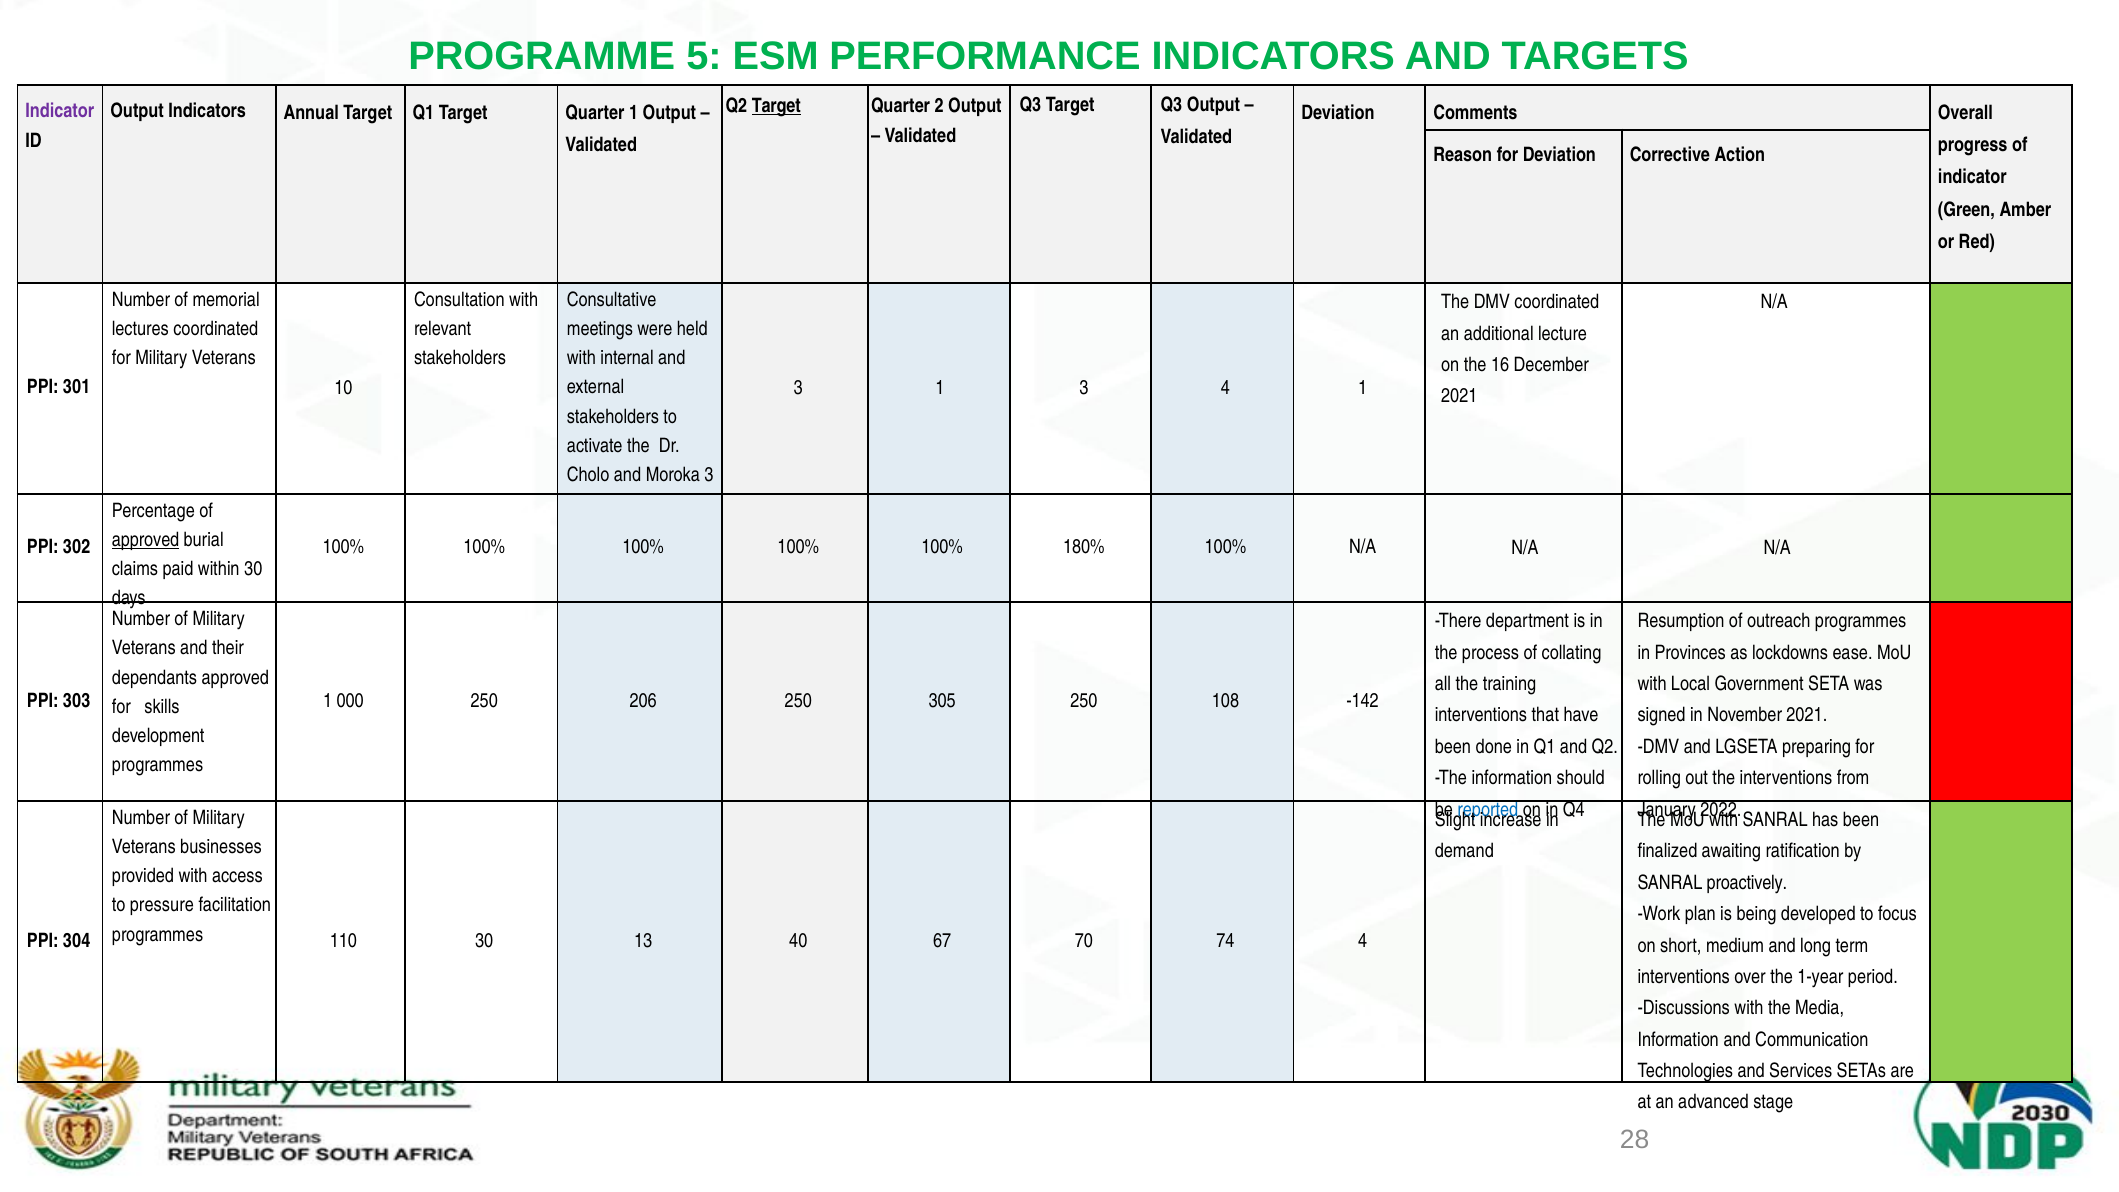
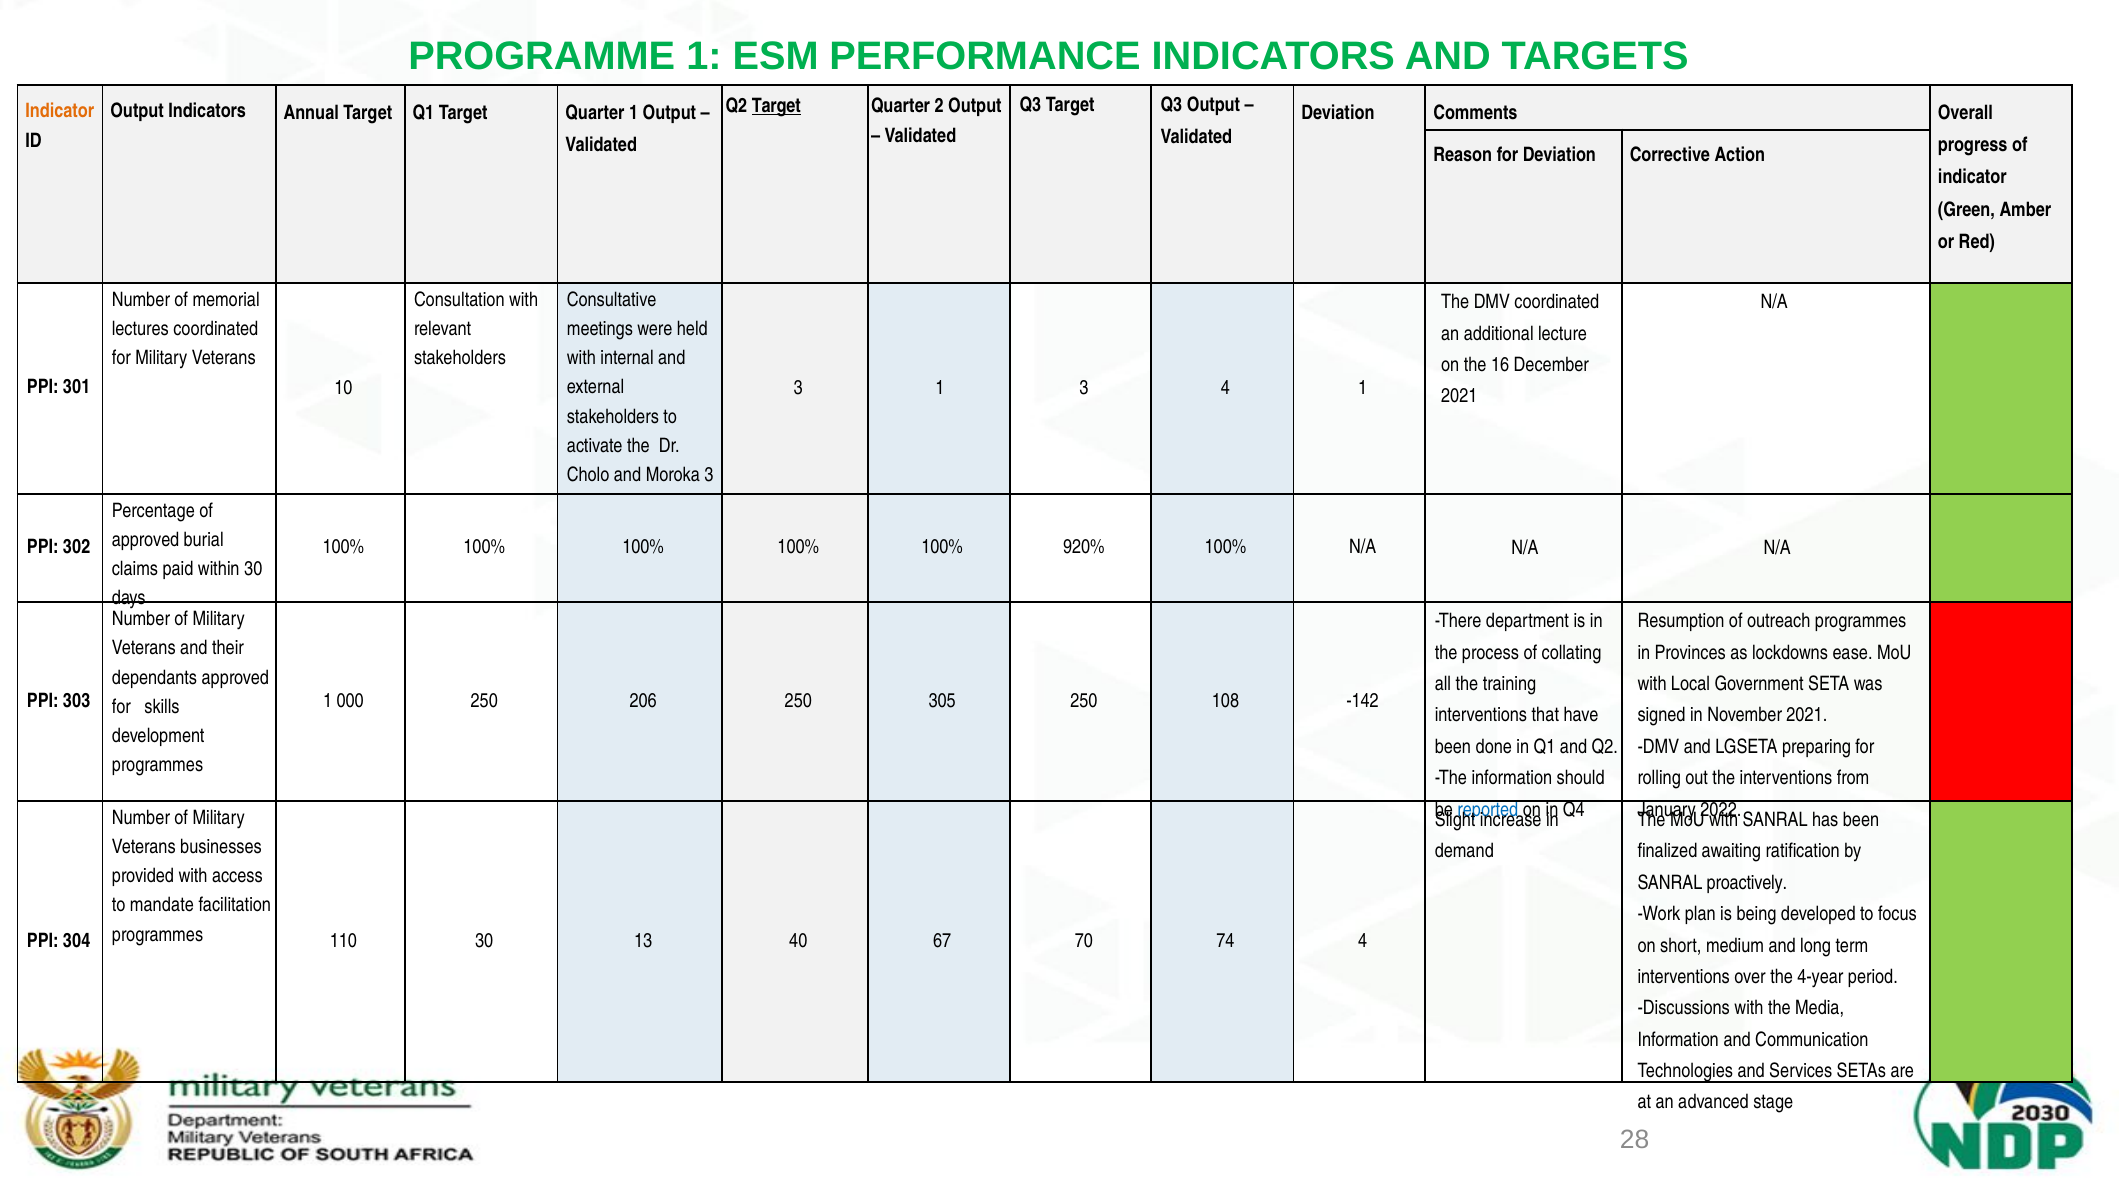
PROGRAMME 5: 5 -> 1 (704, 57)
Indicator colour: purple -> orange (60, 110)
approved underline: present -> none (146, 540)
180%: 180% -> 920% (1084, 547)
pressure: pressure -> mandate (162, 905)
1-year: 1-year -> 4-year (1820, 977)
